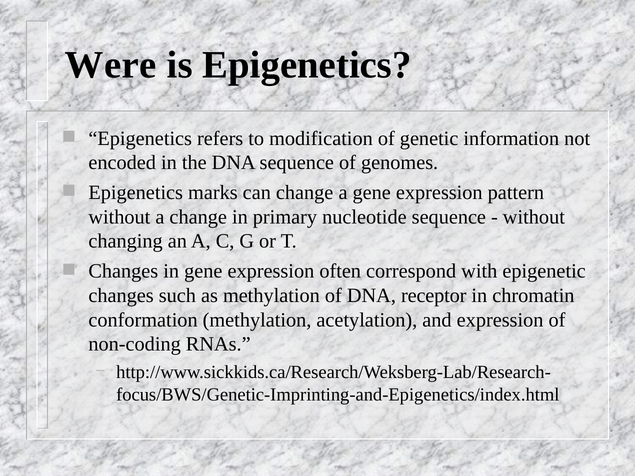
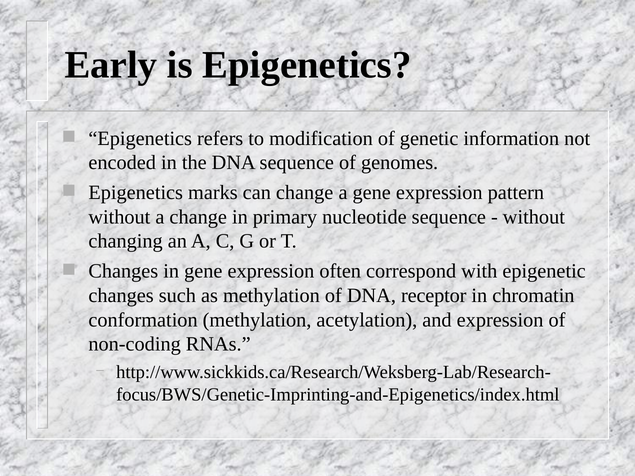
Were: Were -> Early (111, 65)
